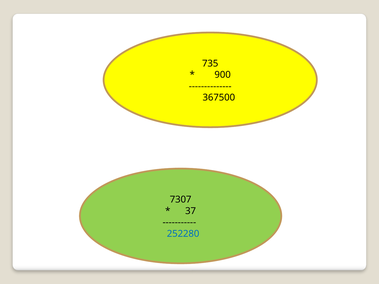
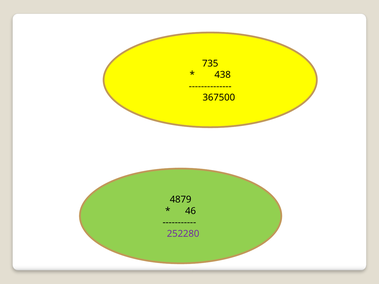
900: 900 -> 438 (223, 75)
7307: 7307 -> 4879 (181, 200)
37: 37 -> 46 (191, 211)
252280 colour: blue -> purple (183, 234)
